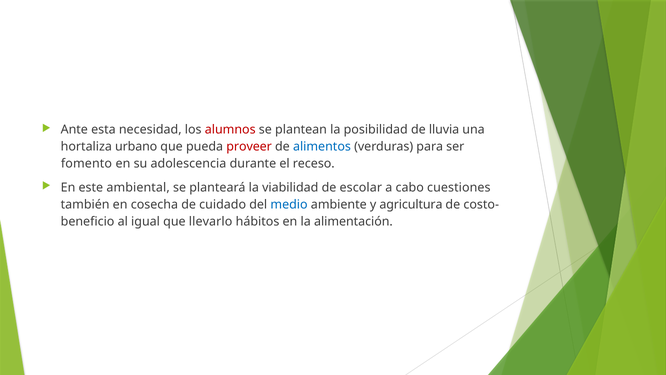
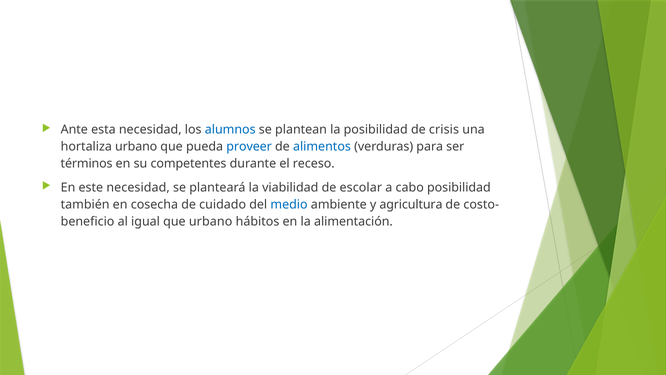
alumnos colour: red -> blue (230, 130)
lluvia: lluvia -> crisis (444, 130)
proveer colour: red -> blue (249, 147)
fomento: fomento -> términos (87, 164)
adolescencia: adolescencia -> competentes (188, 164)
este ambiental: ambiental -> necesidad (138, 188)
cabo cuestiones: cuestiones -> posibilidad (459, 188)
que llevarlo: llevarlo -> urbano (211, 222)
